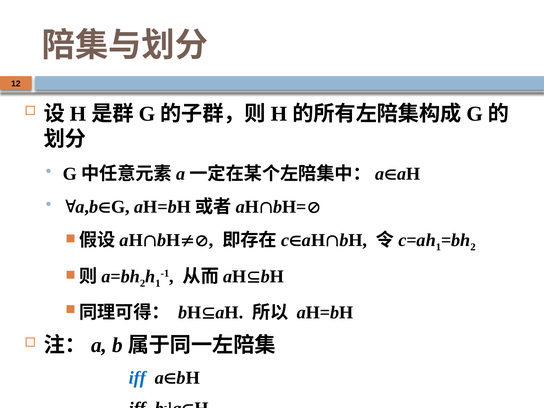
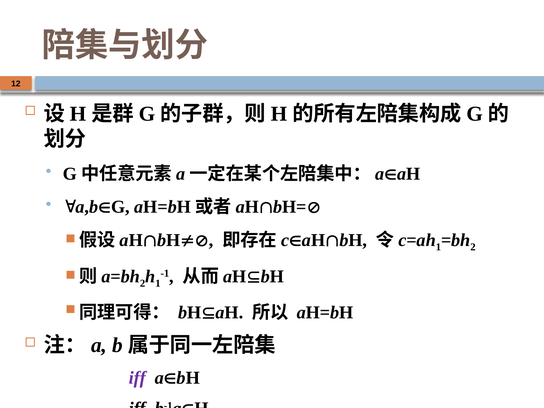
iff colour: blue -> purple (137, 378)
